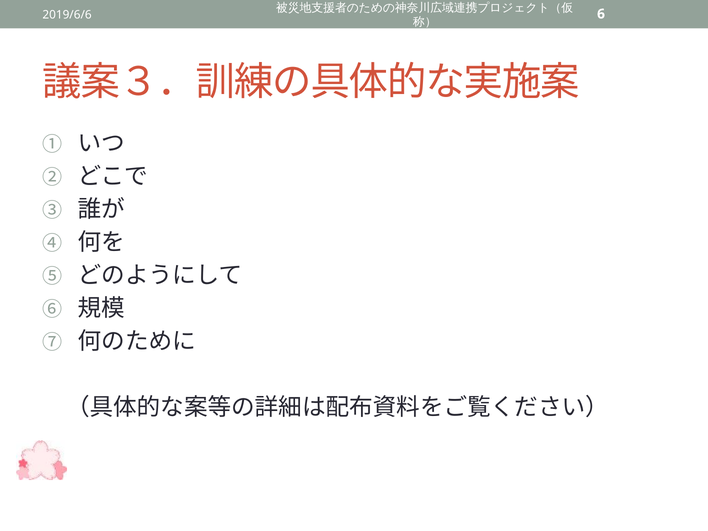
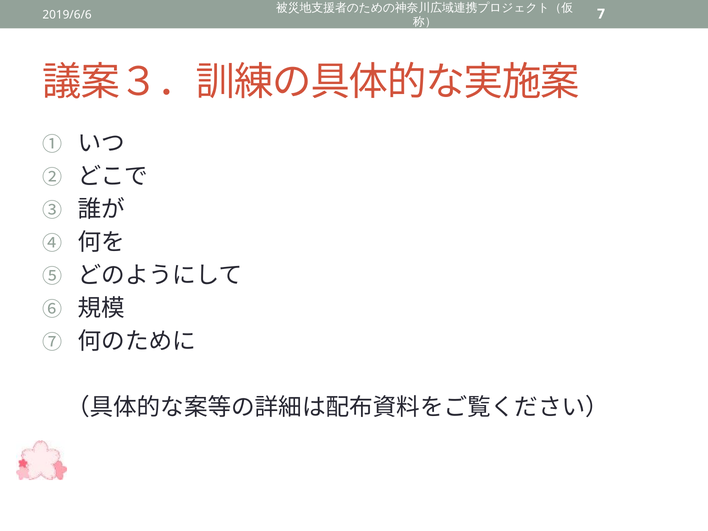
6: 6 -> 7 (601, 14)
